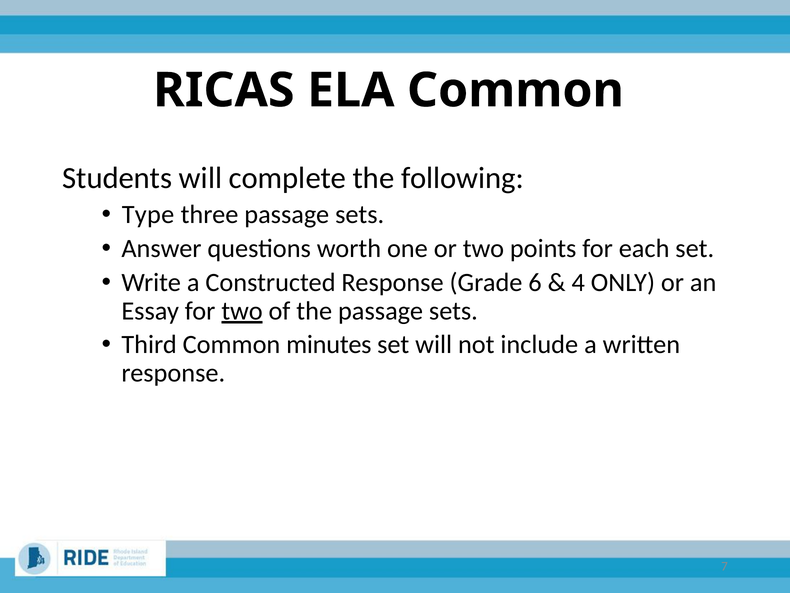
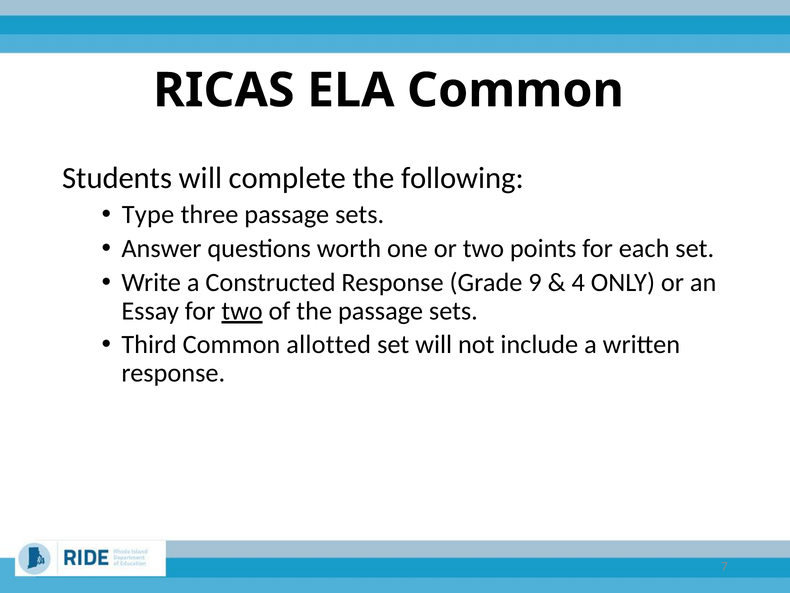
6: 6 -> 9 (535, 282)
minutes: minutes -> allotted (329, 344)
